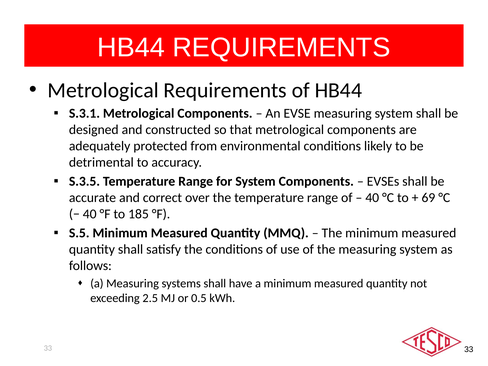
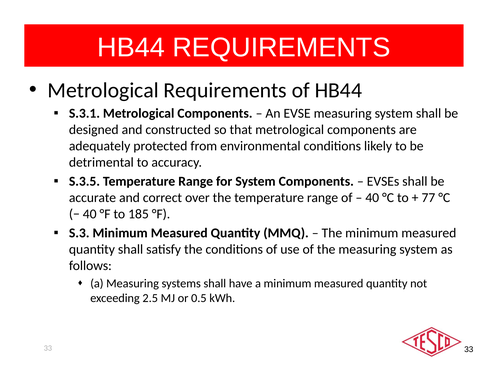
69: 69 -> 77 (428, 198)
S.5: S.5 -> S.3 (79, 233)
